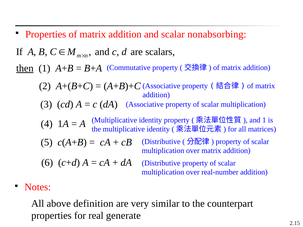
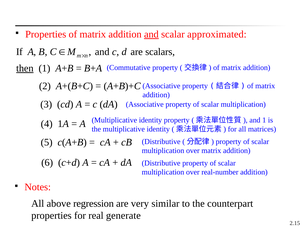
and underline: none -> present (151, 34)
nonabsorbing: nonabsorbing -> approximated (217, 34)
definition: definition -> regression (94, 204)
